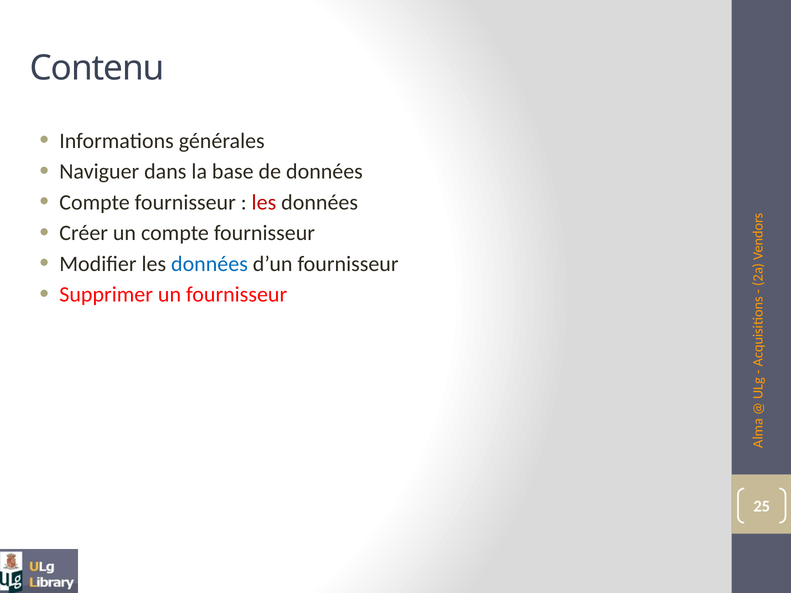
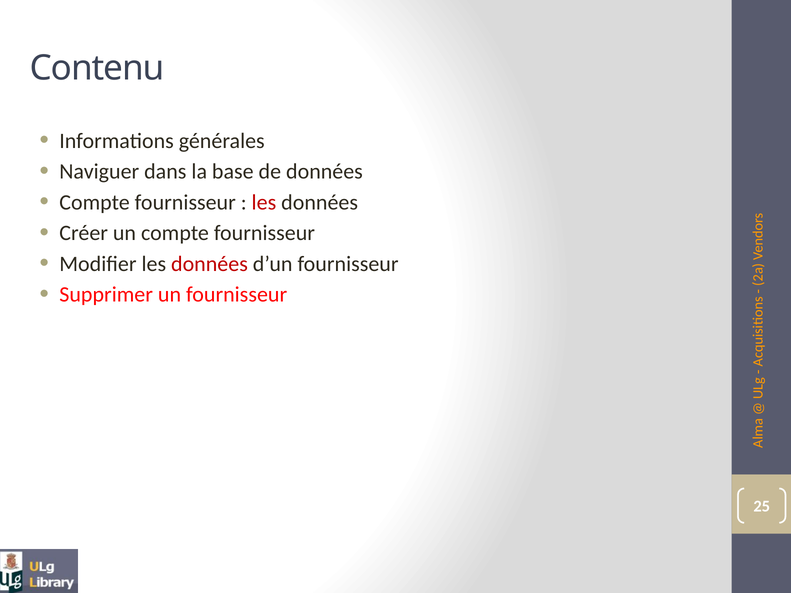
données colour: blue -> red (209, 264)
